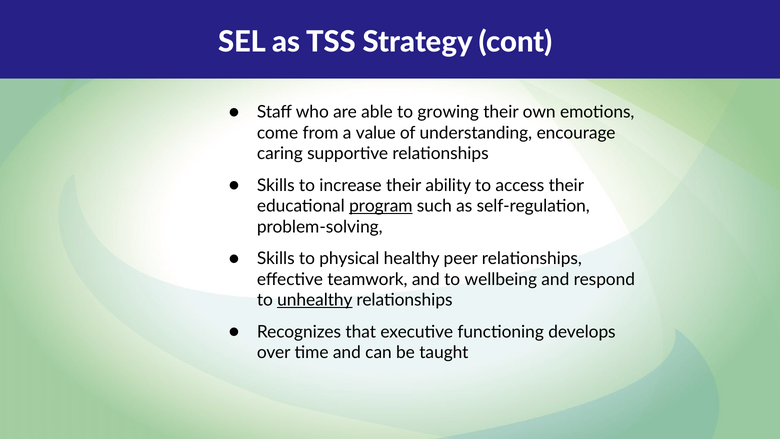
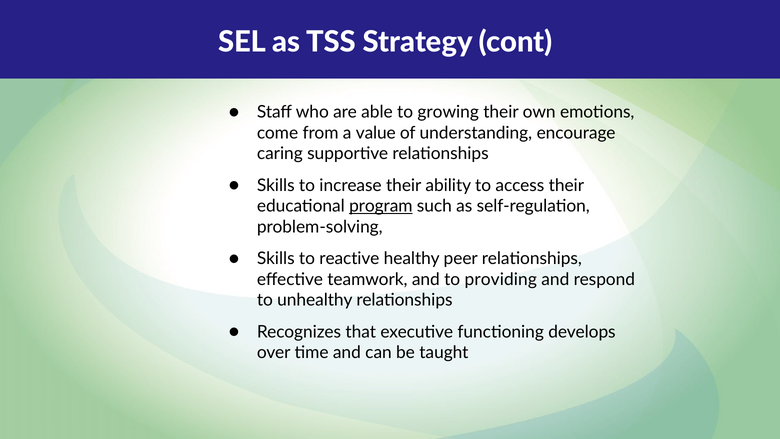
physical: physical -> reactive (349, 258)
wellbeing: wellbeing -> providing (501, 279)
unhealthy underline: present -> none (315, 300)
